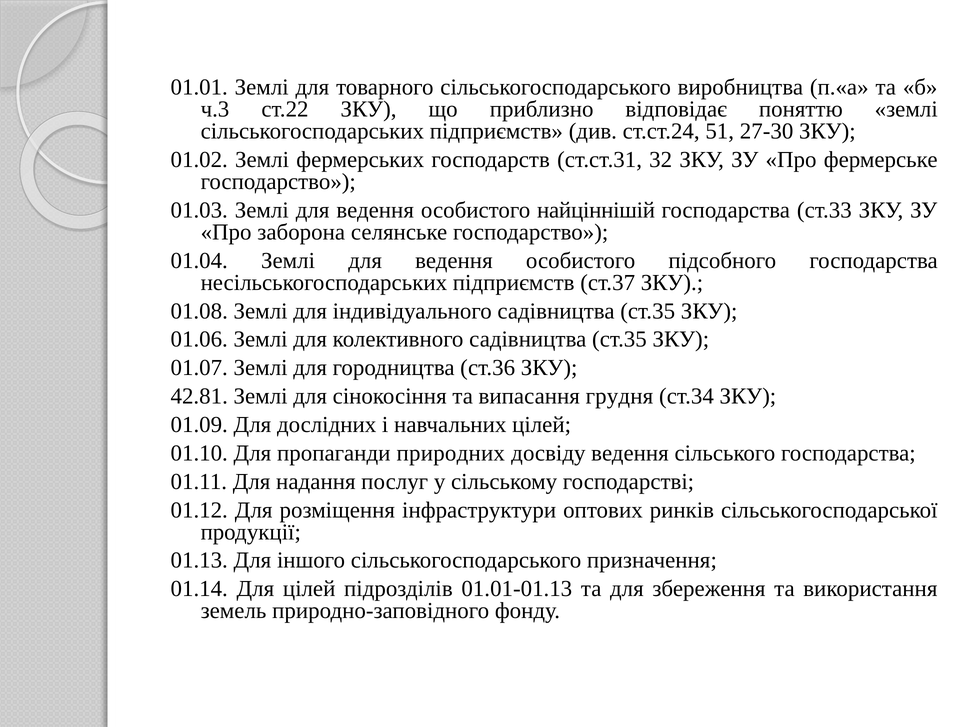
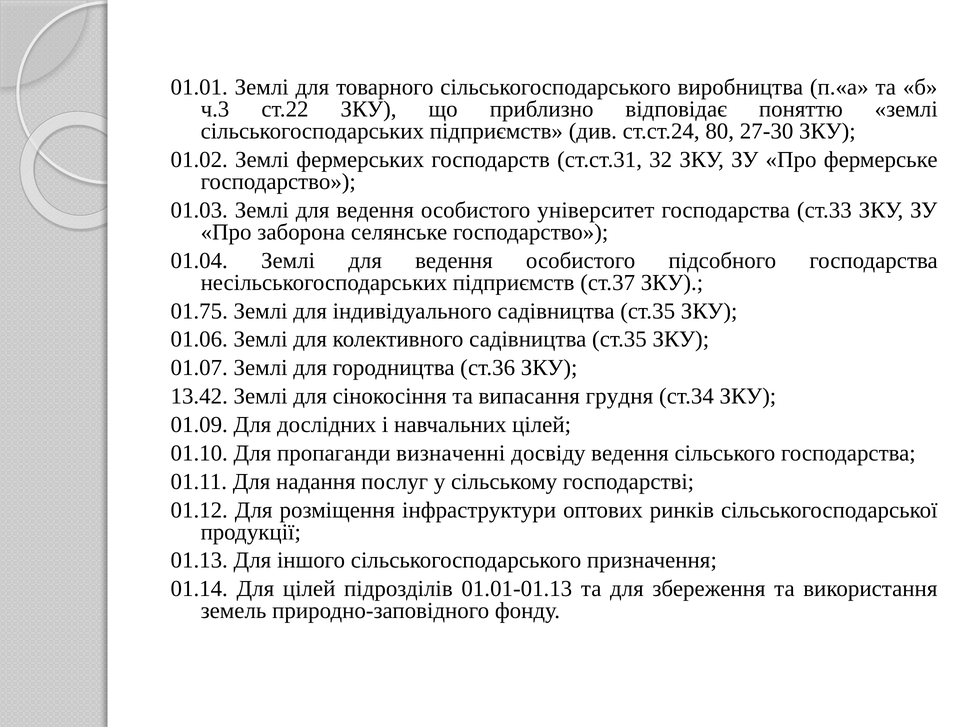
51: 51 -> 80 (720, 131)
найціннішій: найціннішій -> університет (596, 210)
01.08: 01.08 -> 01.75 (199, 311)
42.81: 42.81 -> 13.42 (199, 397)
природних: природних -> визначенні (451, 453)
